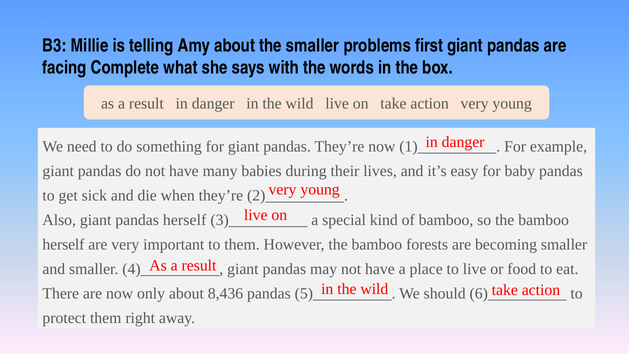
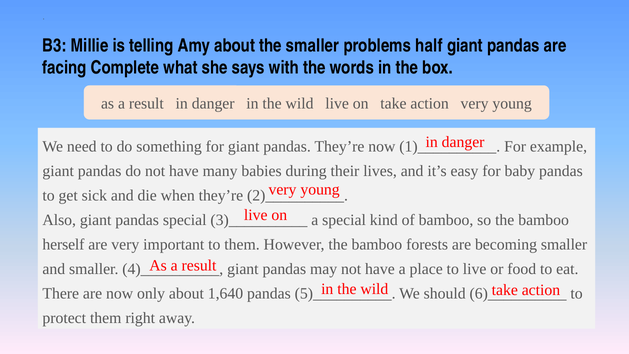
first: first -> half (429, 46)
pandas herself: herself -> special (185, 220)
8,436: 8,436 -> 1,640 (225, 293)
